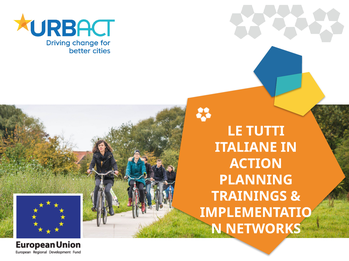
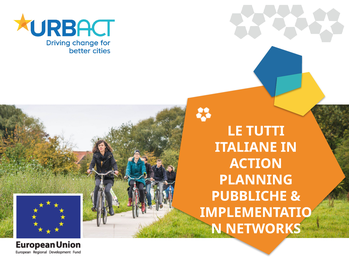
TRAININGS: TRAININGS -> PUBBLICHE (249, 196)
